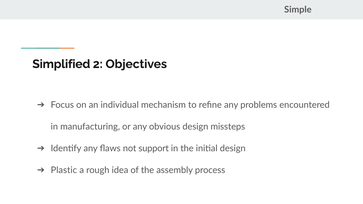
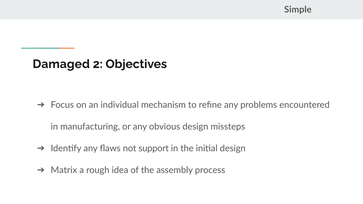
Simplified: Simplified -> Damaged (61, 64)
Plastic: Plastic -> Matrix (64, 170)
